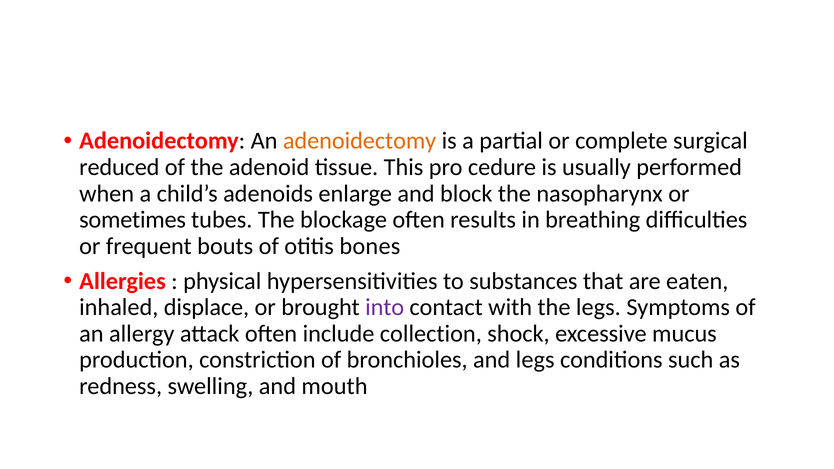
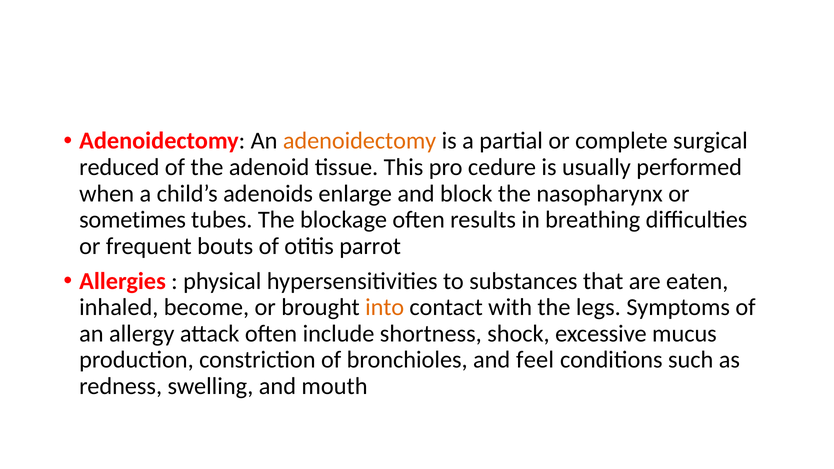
bones: bones -> parrot (370, 246)
displace: displace -> become (206, 307)
into colour: purple -> orange (385, 307)
collection: collection -> shortness (431, 334)
and legs: legs -> feel (535, 360)
